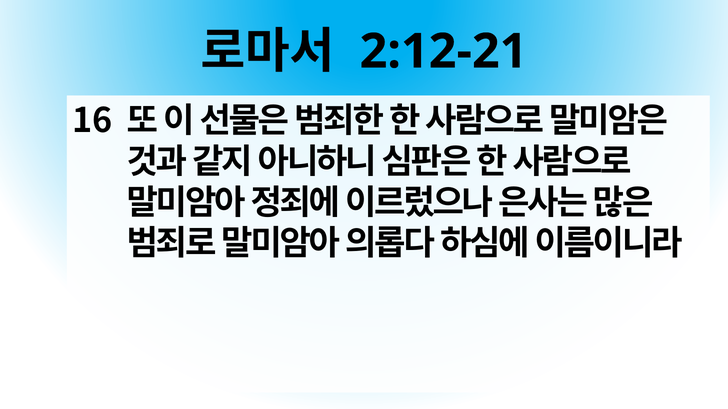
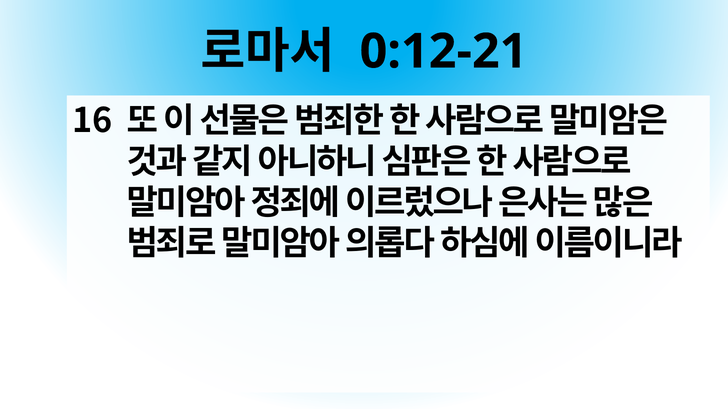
2:12-21: 2:12-21 -> 0:12-21 (444, 52)
